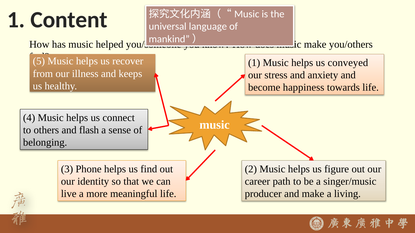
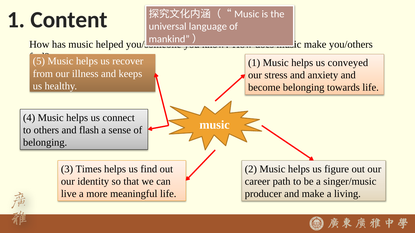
become happiness: happiness -> belonging (304, 88)
Phone: Phone -> Times (89, 169)
